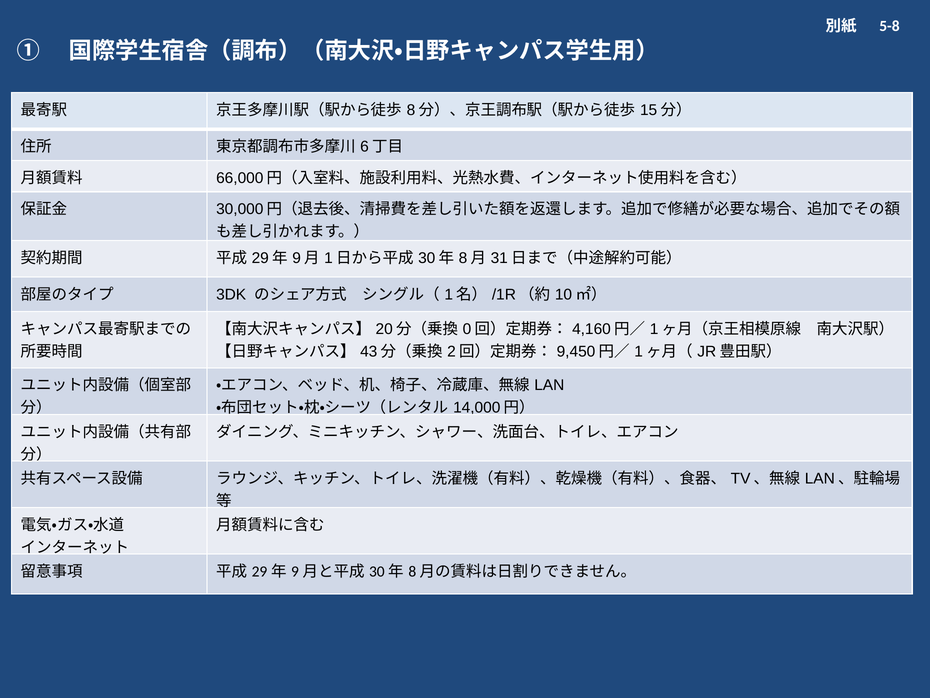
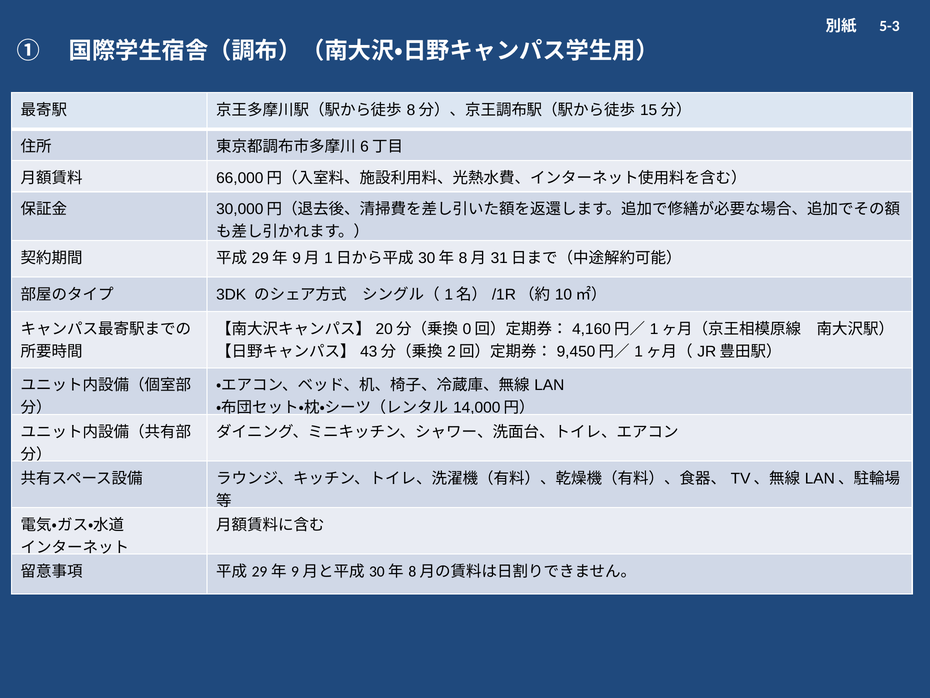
5-8: 5-8 -> 5-3 (889, 26)
